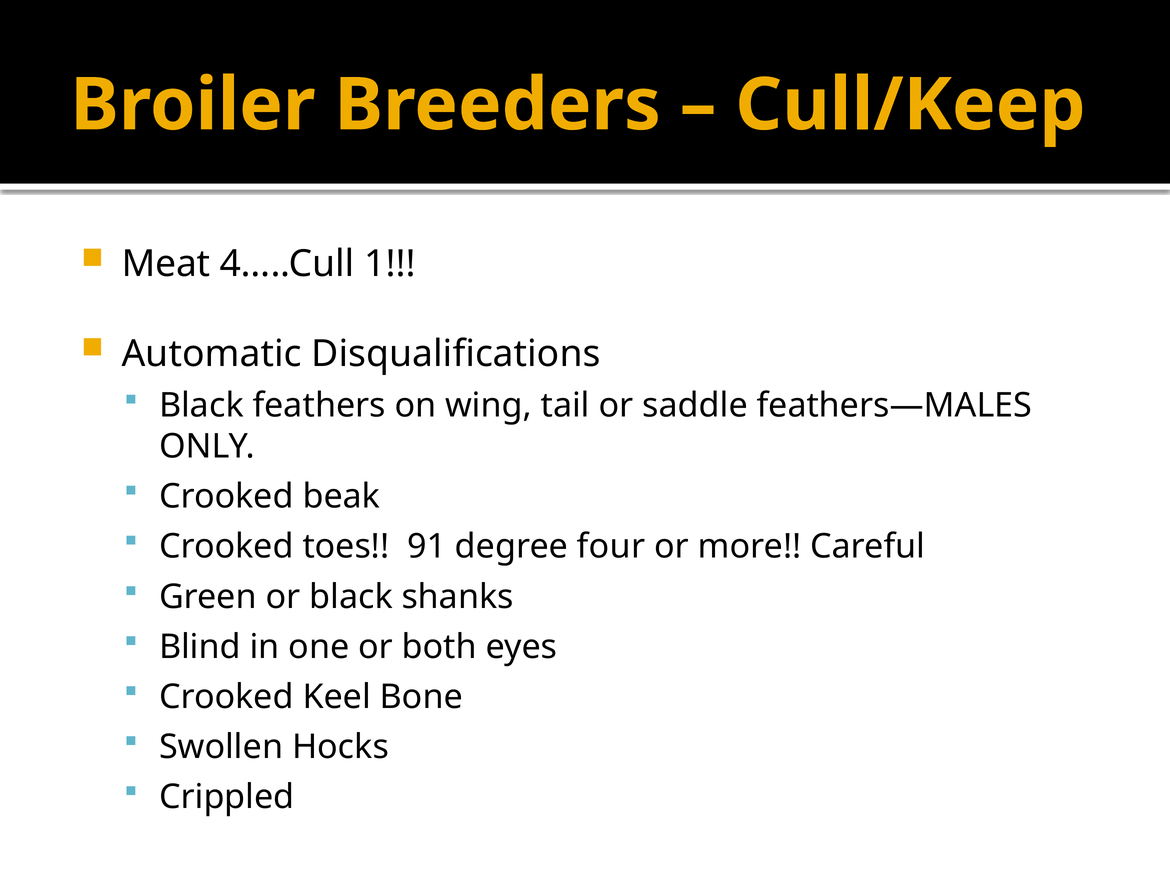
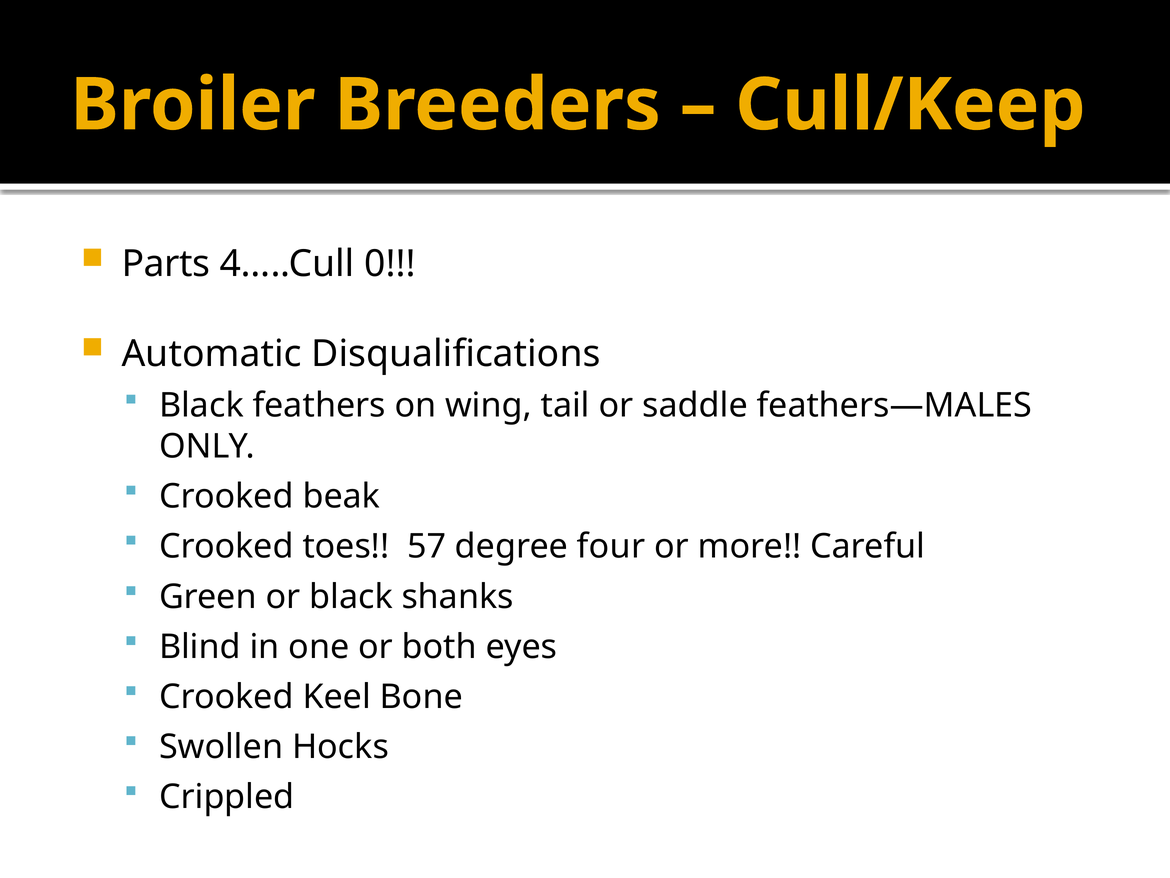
Meat: Meat -> Parts (166, 264)
1: 1 -> 0 (390, 264)
91: 91 -> 57 (427, 546)
